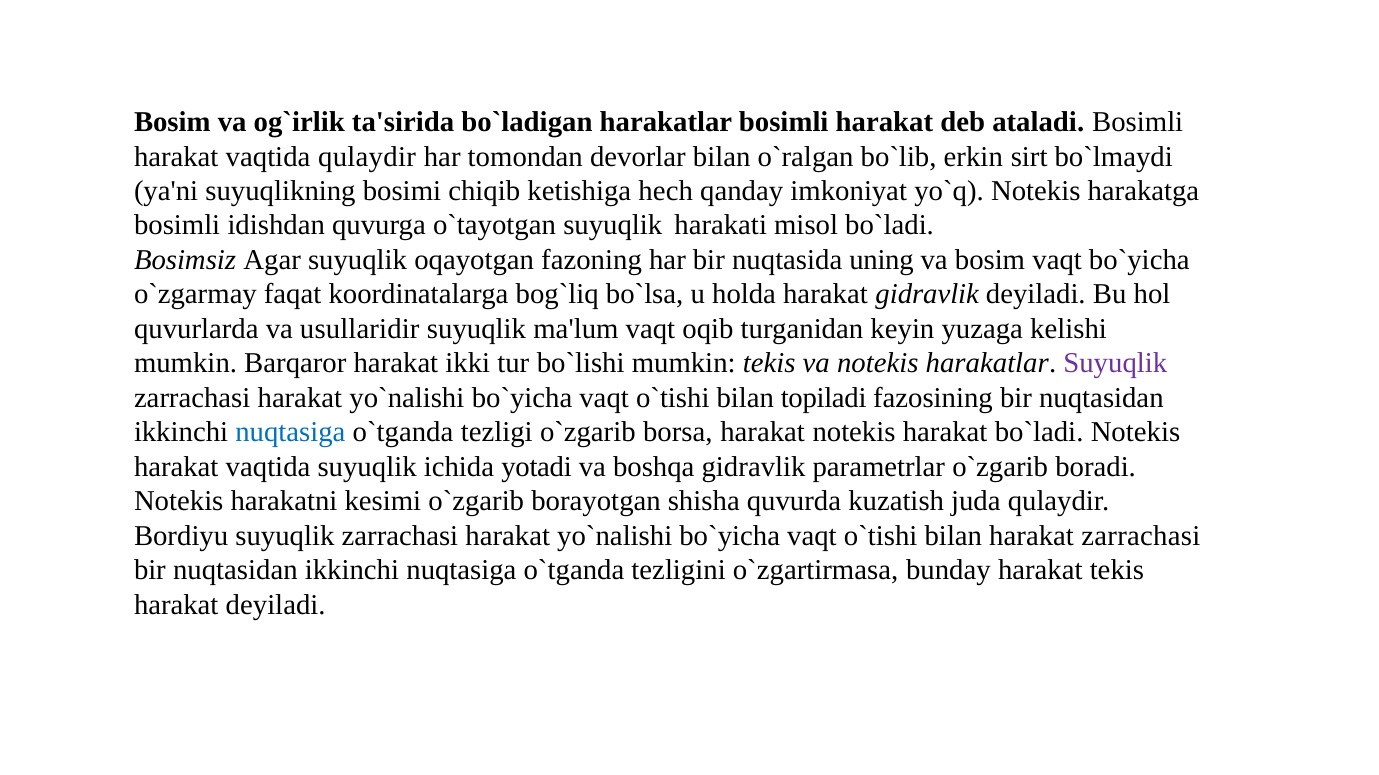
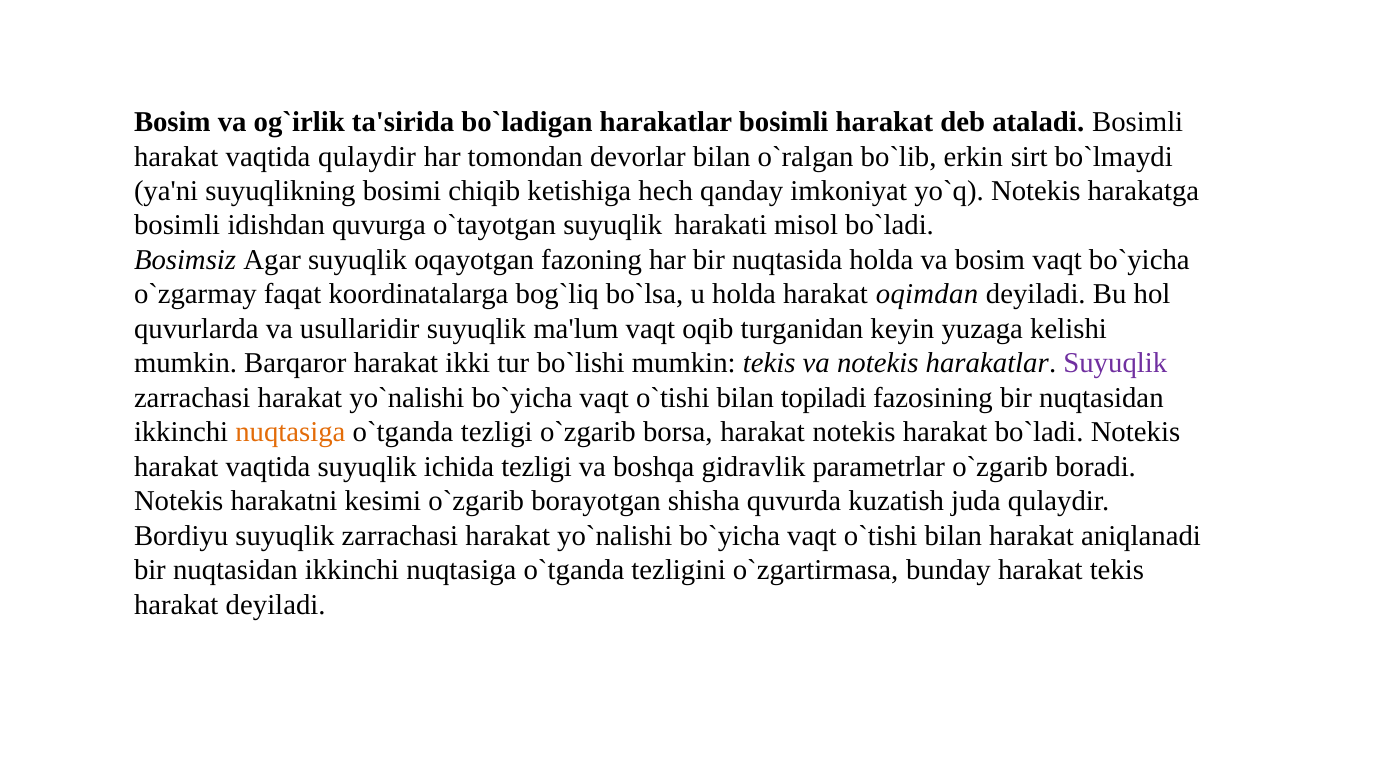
nuqtasida uning: uning -> holda (881, 260)
harakat gidravlik: gidravlik -> oqimdan (927, 295)
nuqtasiga colour: blue -> orange (290, 433)
iсhida yotadi: yotadi -> tezligi (537, 467)
harakat zarraсhasi: zarraсhasi -> aniqlanadi (1141, 536)
